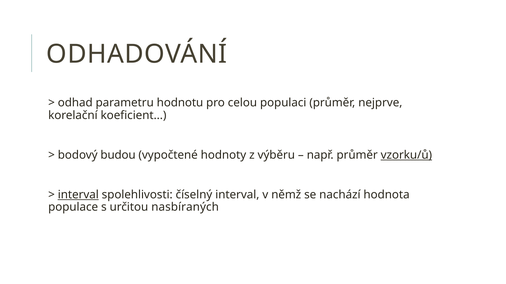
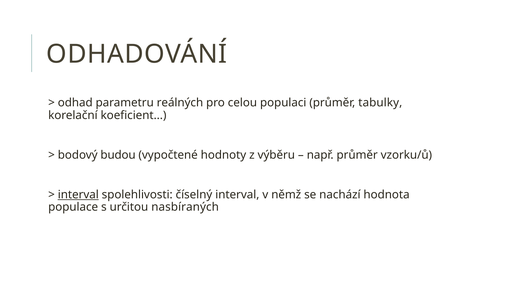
hodnotu: hodnotu -> reálných (180, 103)
nejprve: nejprve -> tabulky (380, 103)
vzorku/ů underline: present -> none (406, 155)
